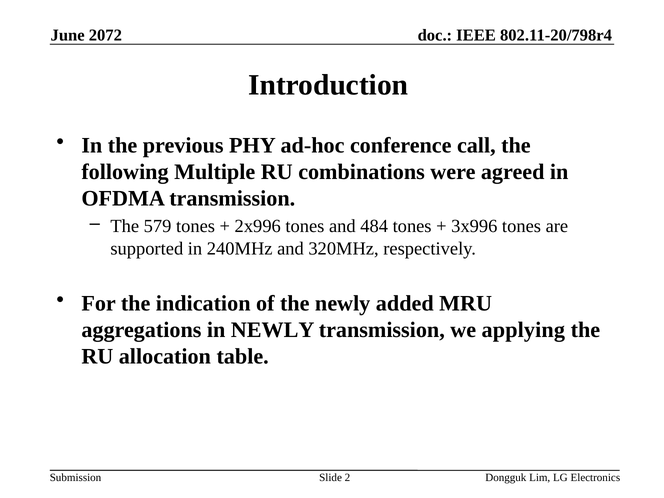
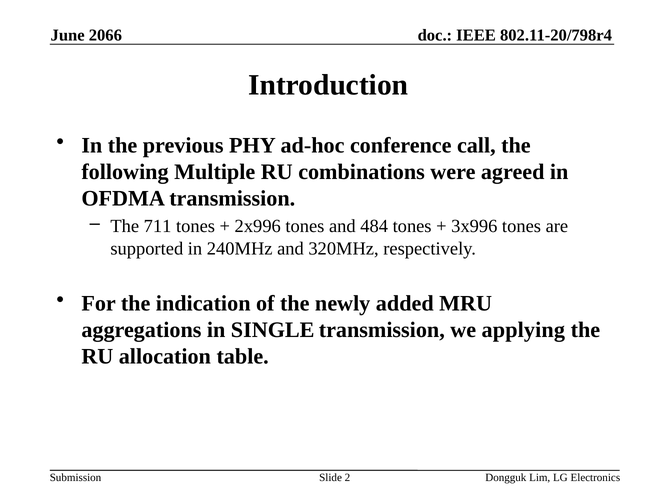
2072: 2072 -> 2066 (105, 35)
579: 579 -> 711 (158, 226)
in NEWLY: NEWLY -> SINGLE (273, 330)
